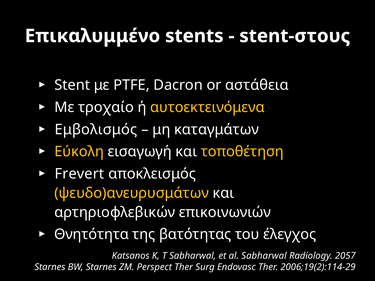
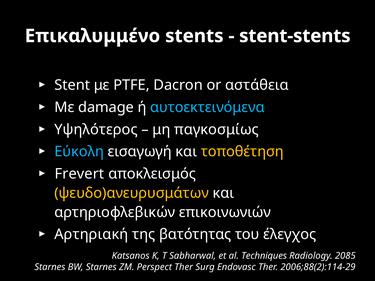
stent-στους: stent-στους -> stent-stents (295, 36)
τροχαίο: τροχαίο -> damage (106, 107)
αυτοεκτεινόμενα colour: yellow -> light blue (207, 107)
Εμβολισμός: Εμβολισμός -> Υψηλότερος (96, 130)
καταγμάτων: καταγμάτων -> παγκοσμίως (217, 130)
Εύκολη colour: yellow -> light blue (79, 152)
Θνητότητα: Θνητότητα -> Αρτηριακή (91, 235)
al Sabharwal: Sabharwal -> Techniques (264, 256)
2057: 2057 -> 2085 (345, 256)
2006;19(2):114-29: 2006;19(2):114-29 -> 2006;88(2):114-29 (318, 267)
